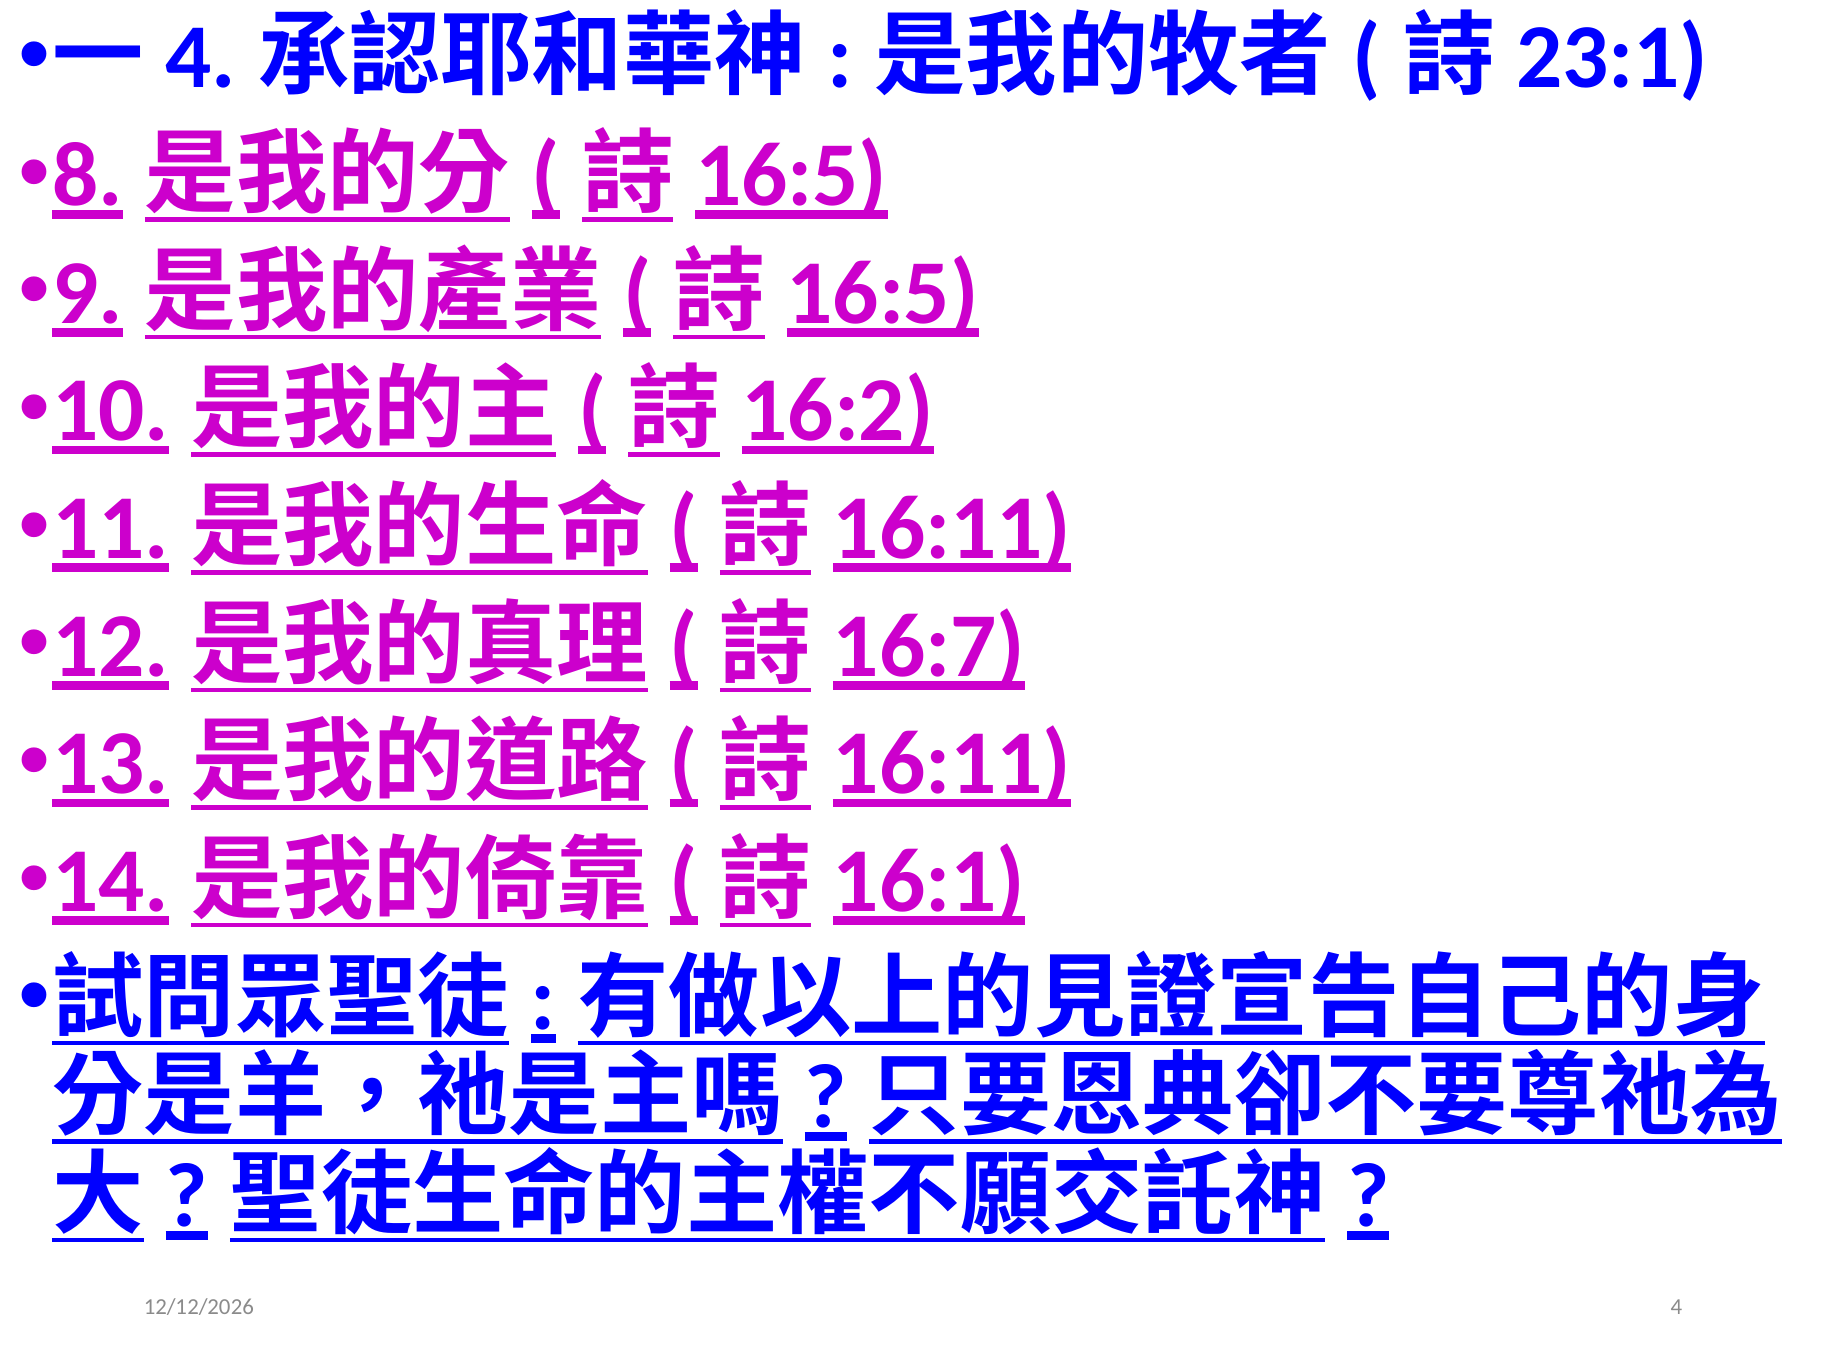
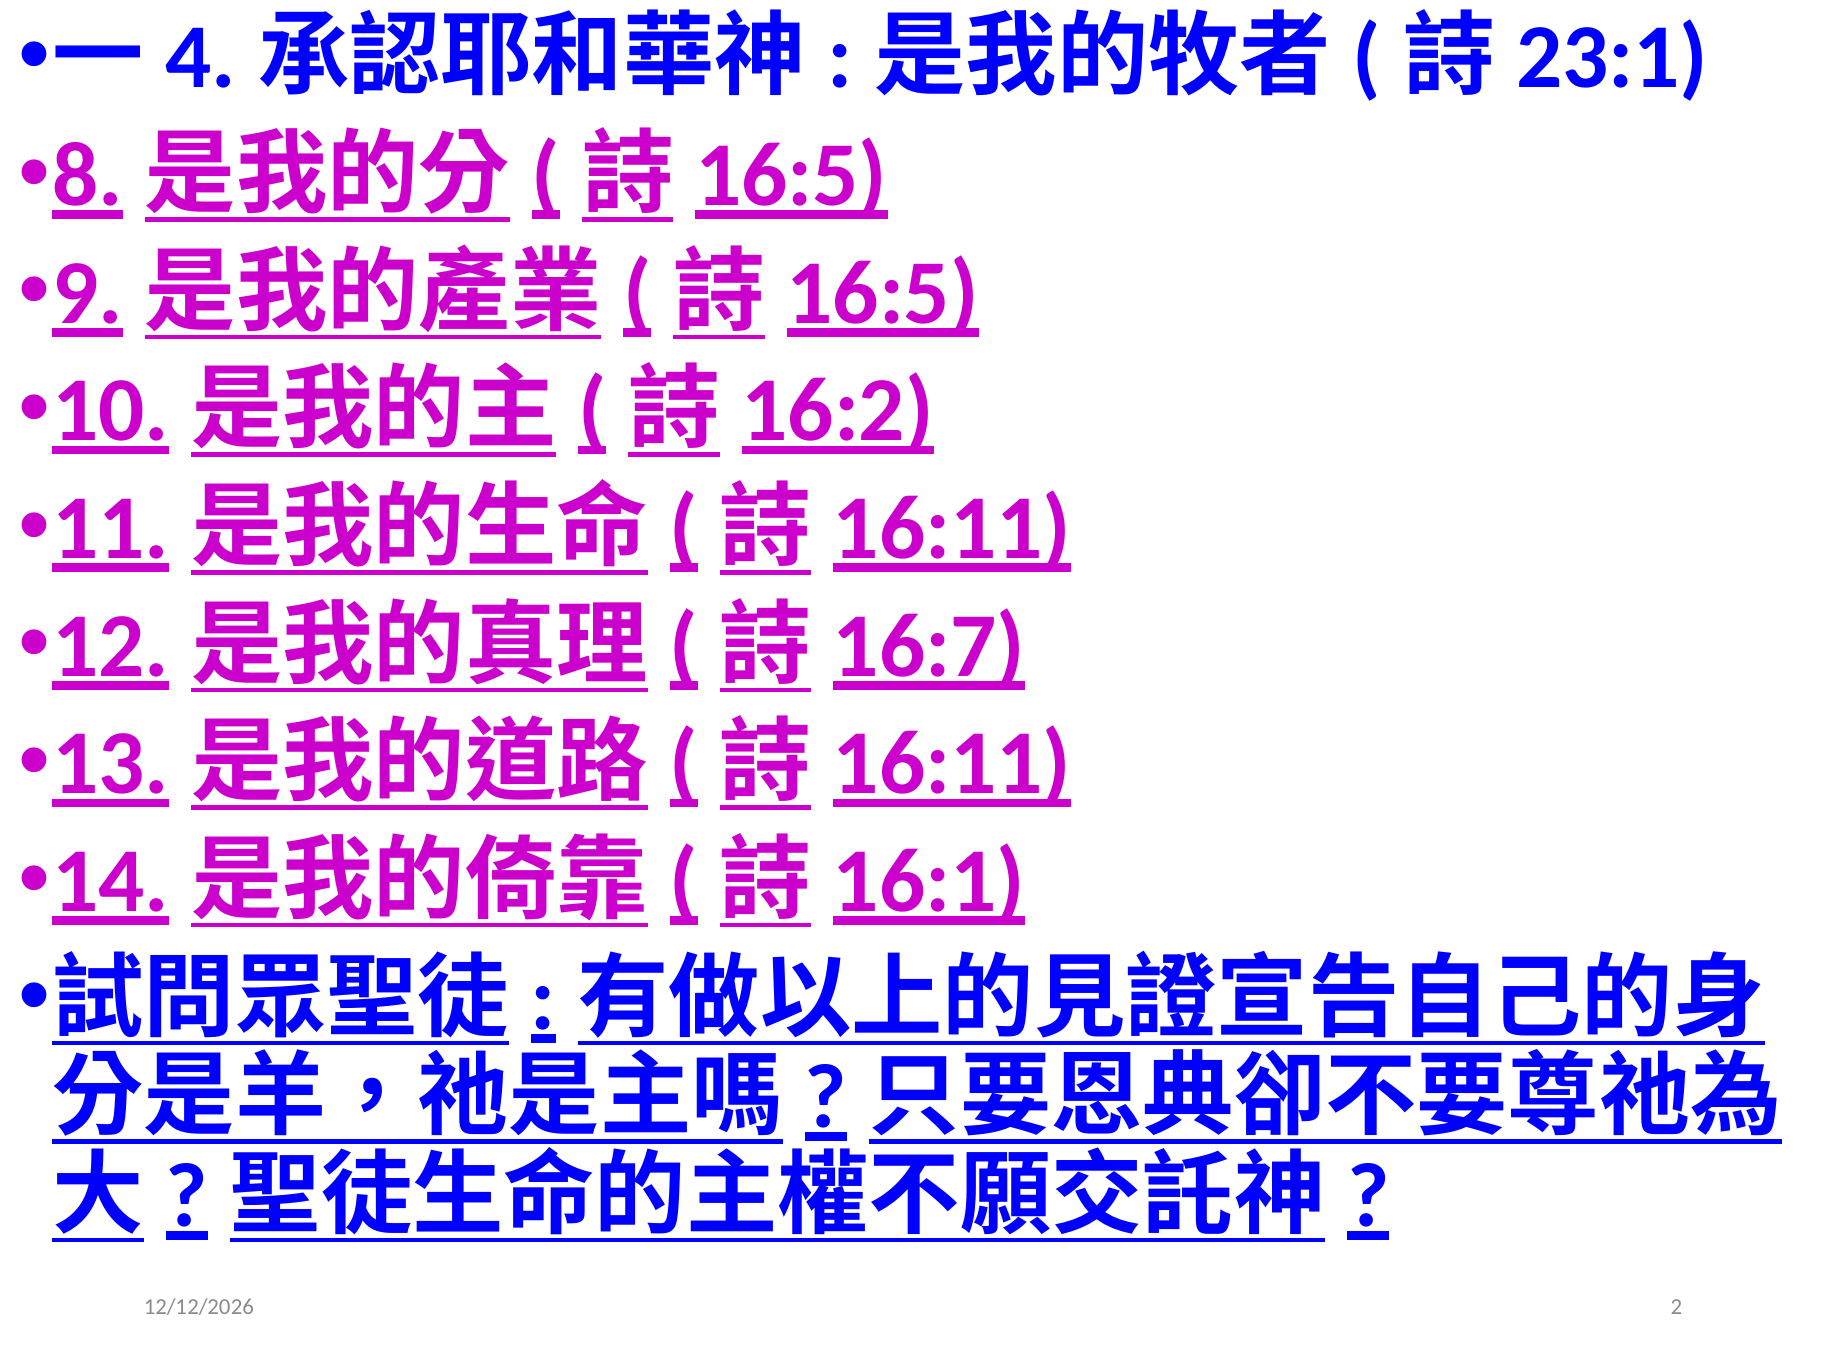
4: 4 -> 2 (1676, 1307)
